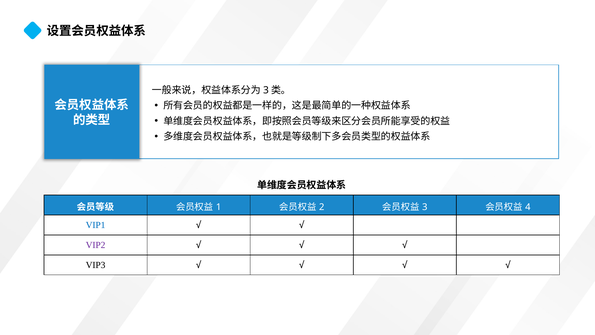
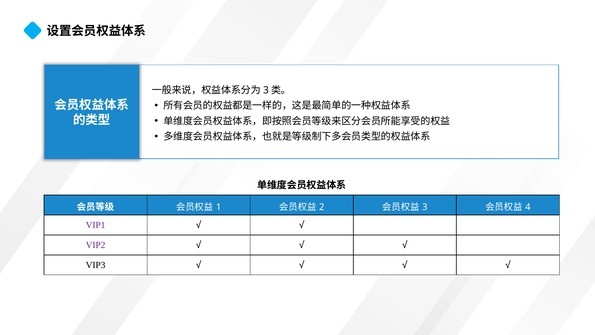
VIP1 colour: blue -> purple (96, 225)
